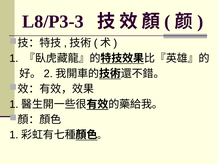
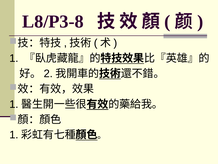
L8/P3-3: L8/P3-3 -> L8/P3-8 (53, 22)
